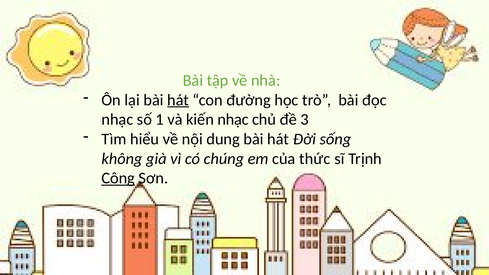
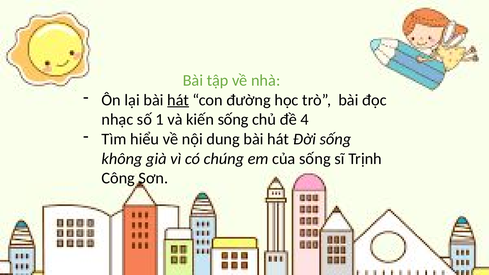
kiến nhạc: nhạc -> sống (233, 120)
3: 3 -> 4 (305, 120)
của thức: thức -> sống (315, 159)
Công underline: present -> none (118, 178)
